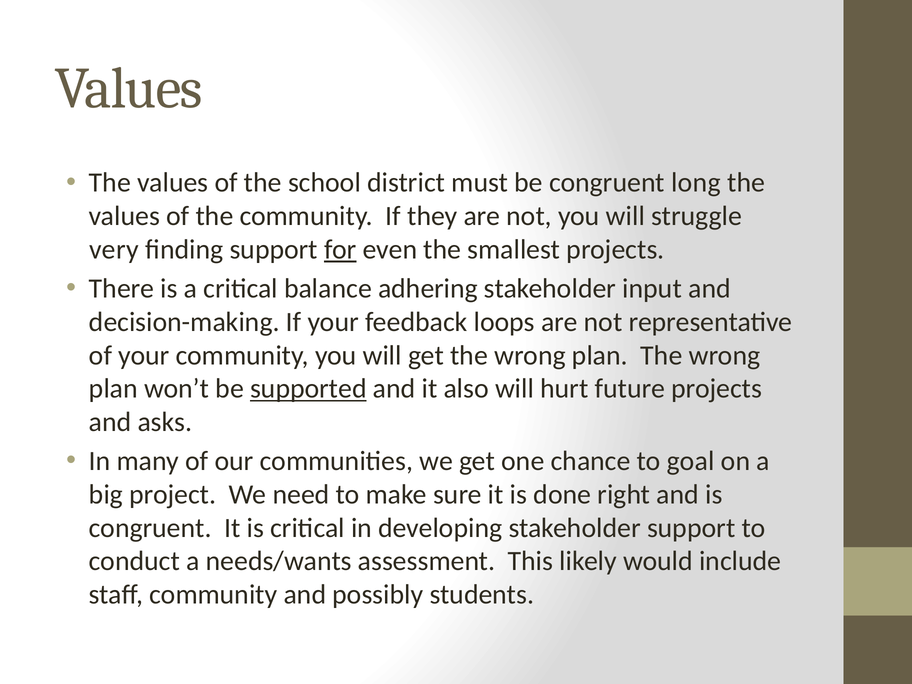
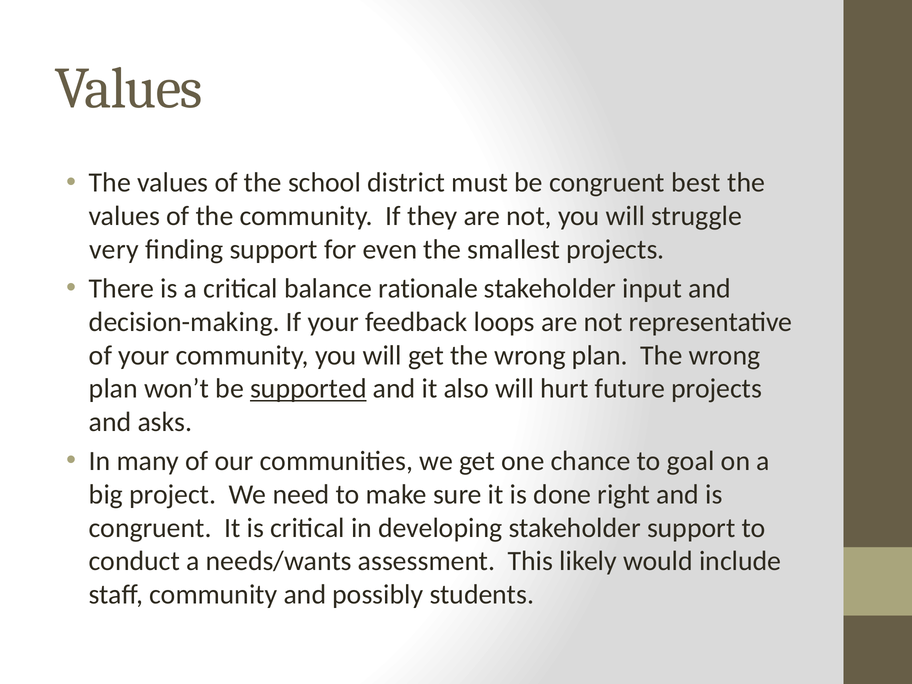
long: long -> best (696, 183)
for underline: present -> none (340, 250)
adhering: adhering -> rationale (428, 289)
